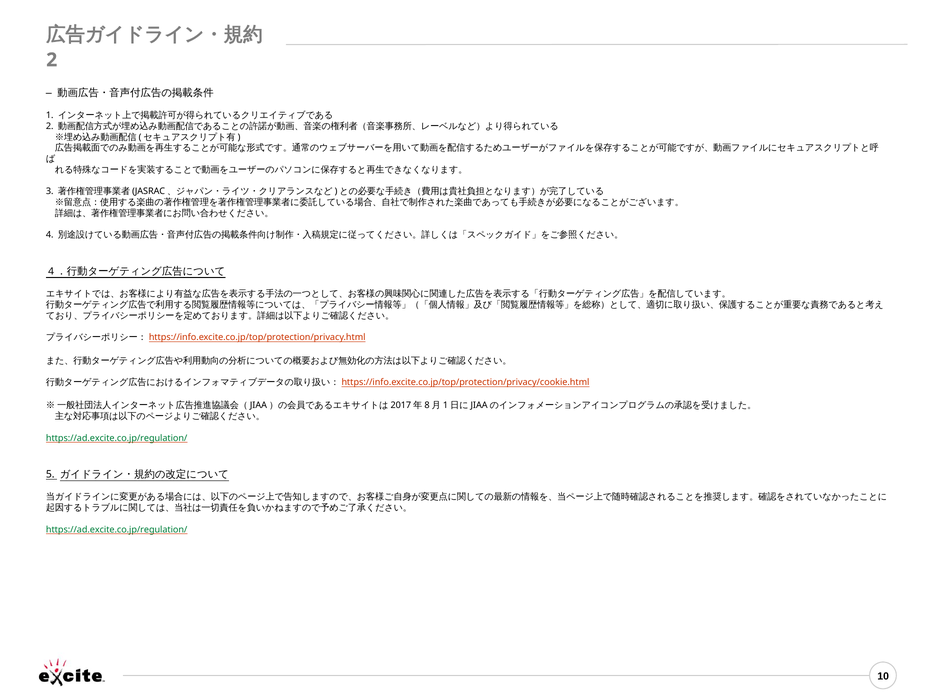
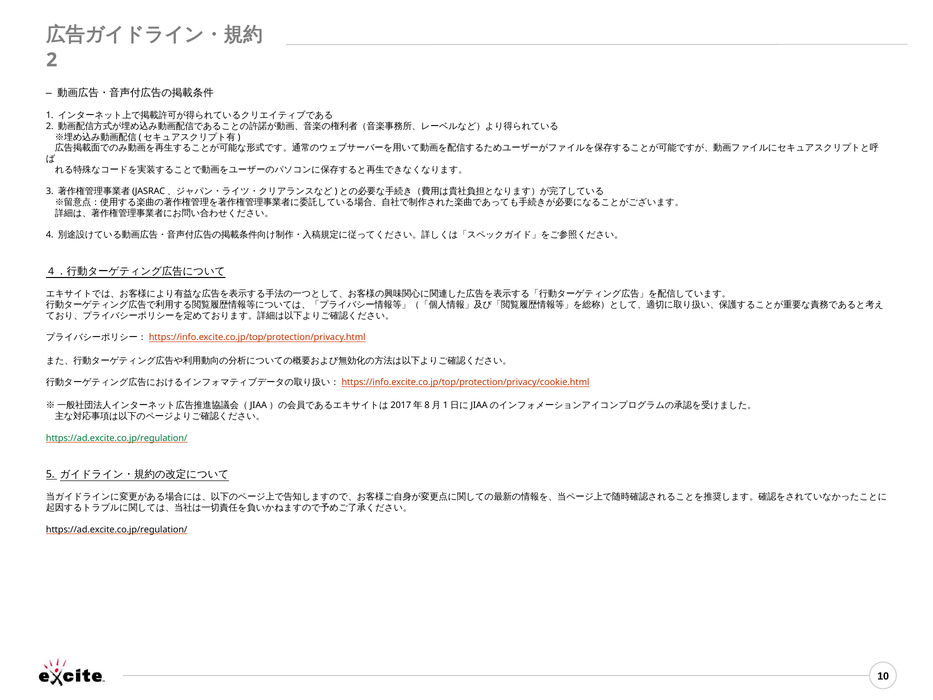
https://ad.excite.co.jp/regulation/ colour: green -> black (117, 529)
